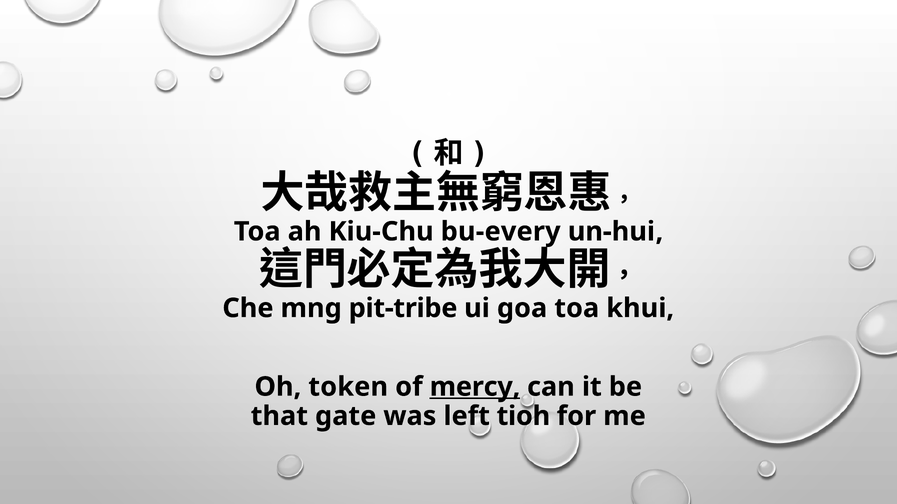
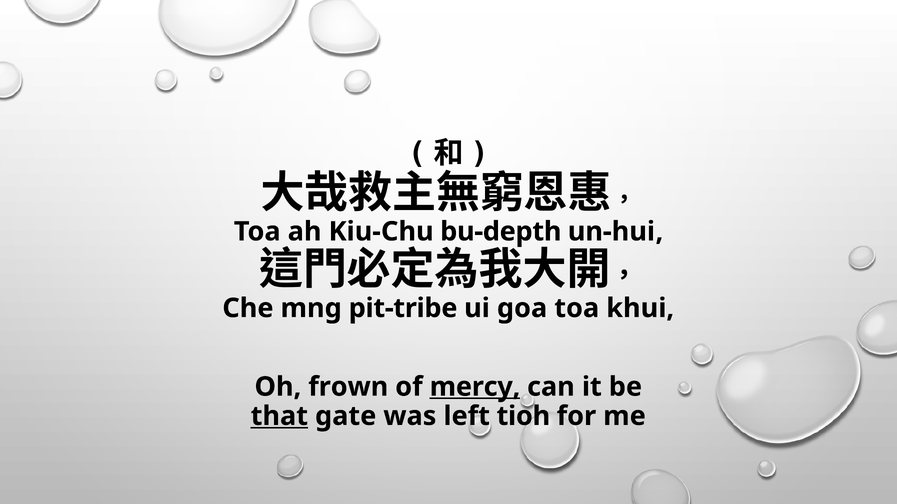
bu-every: bu-every -> bu-depth (501, 232)
token: token -> frown (348, 387)
that underline: none -> present (279, 416)
